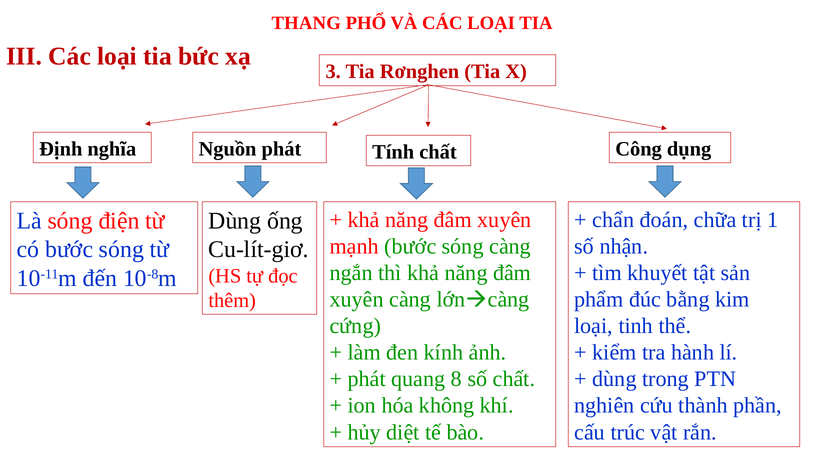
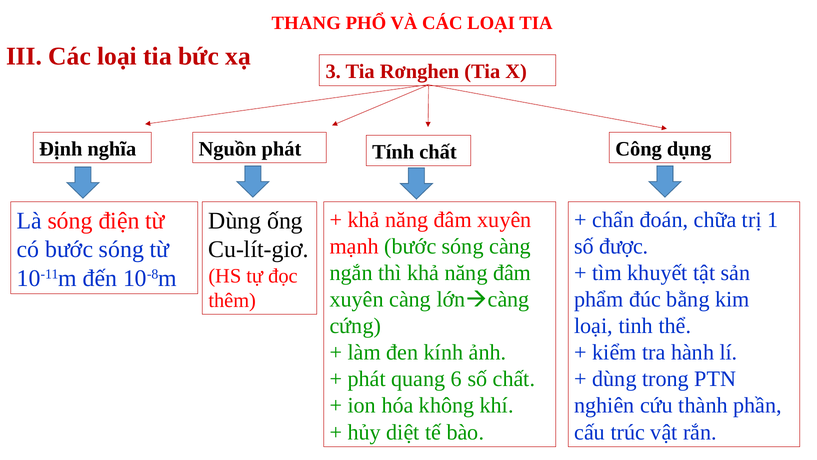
nhận: nhận -> được (624, 246)
8: 8 -> 6 (456, 379)
